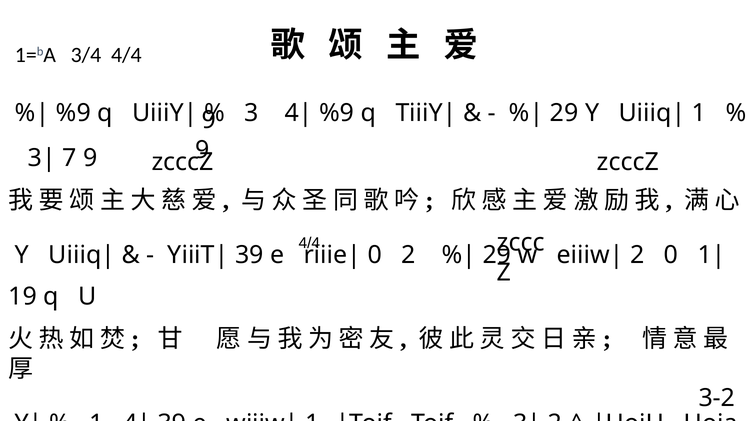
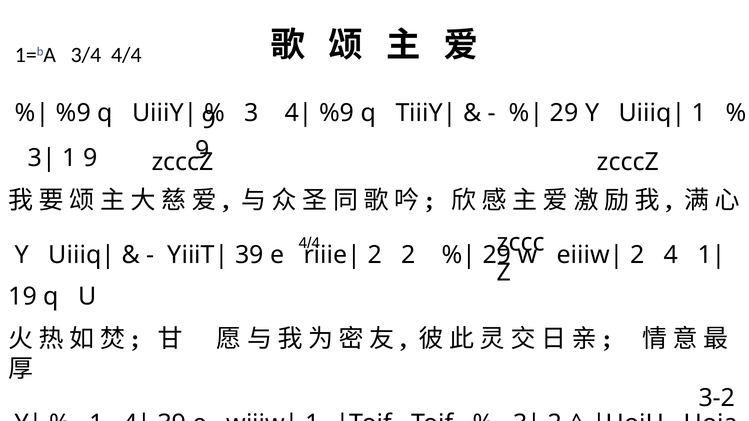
7: 7 -> 1 (70, 158)
0: 0 -> 2 (375, 255)
2 0: 0 -> 4 (671, 255)
